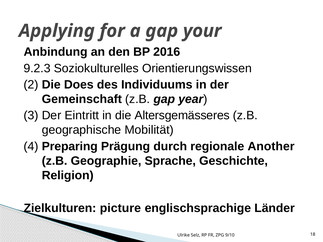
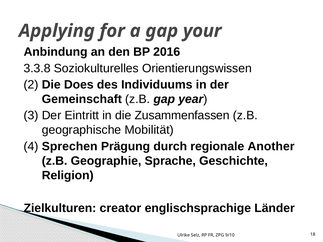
9.2.3: 9.2.3 -> 3.3.8 (37, 68)
Altersgemässeres: Altersgemässeres -> Zusammenfassen (182, 116)
Preparing: Preparing -> Sprechen (70, 146)
picture: picture -> creator (120, 208)
